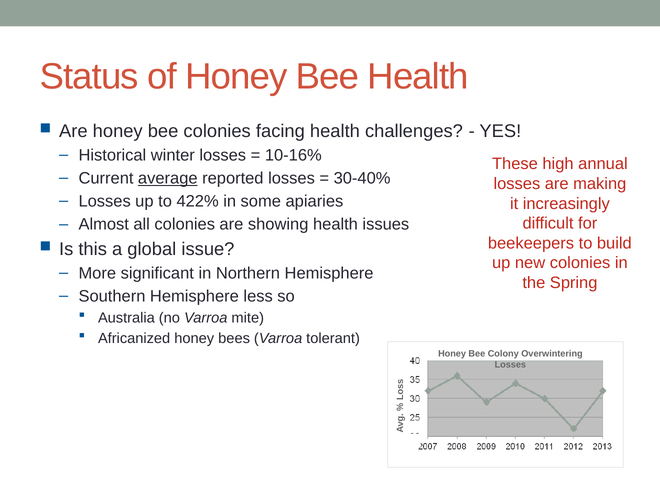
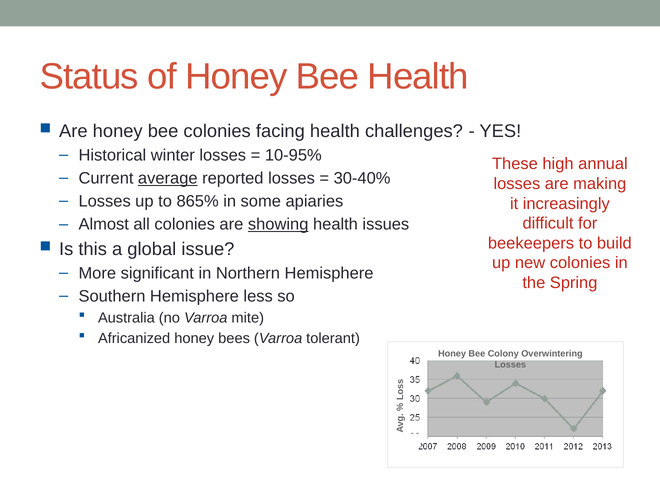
10-16%: 10-16% -> 10-95% (293, 155)
422%: 422% -> 865% (198, 201)
showing underline: none -> present (278, 224)
